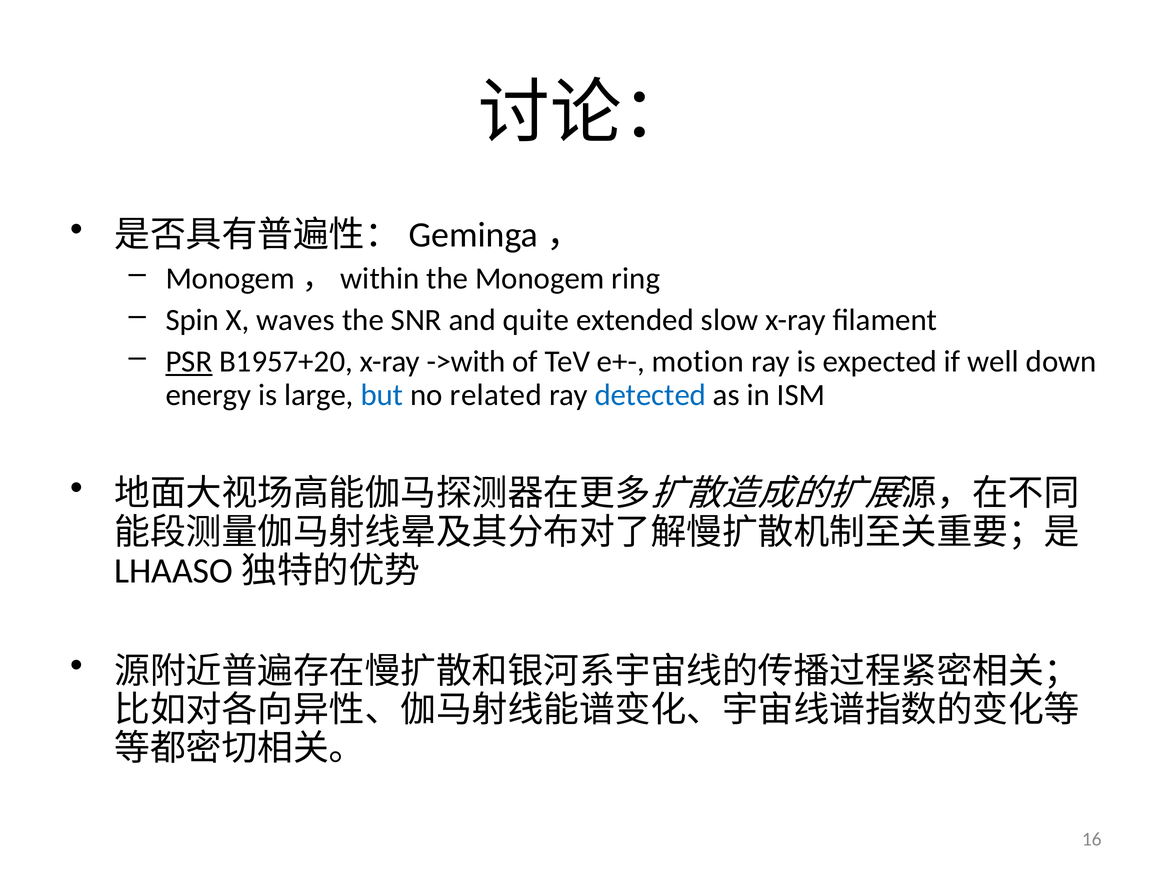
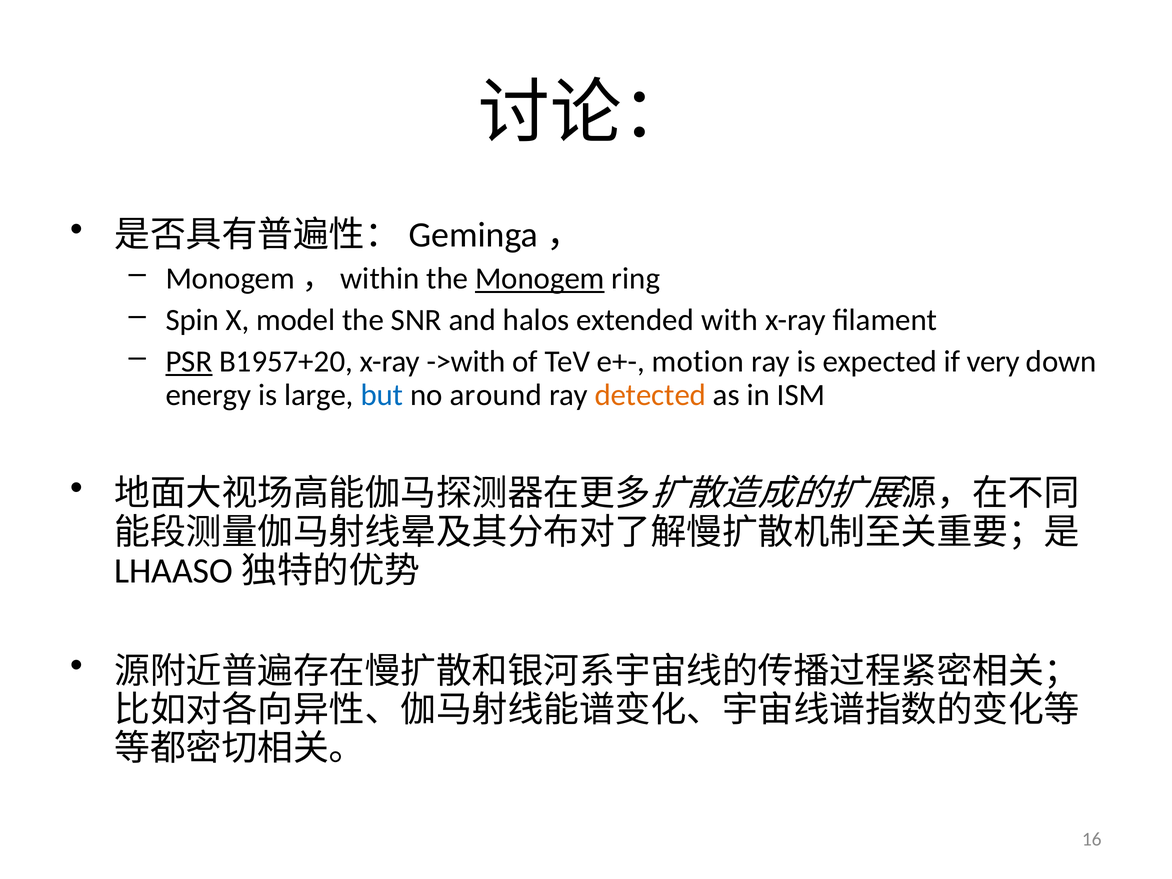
Monogem underline: none -> present (540, 279)
waves: waves -> model (296, 320)
quite: quite -> halos (536, 320)
slow: slow -> with (730, 320)
well: well -> very (993, 362)
related: related -> around (496, 395)
detected colour: blue -> orange (650, 395)
